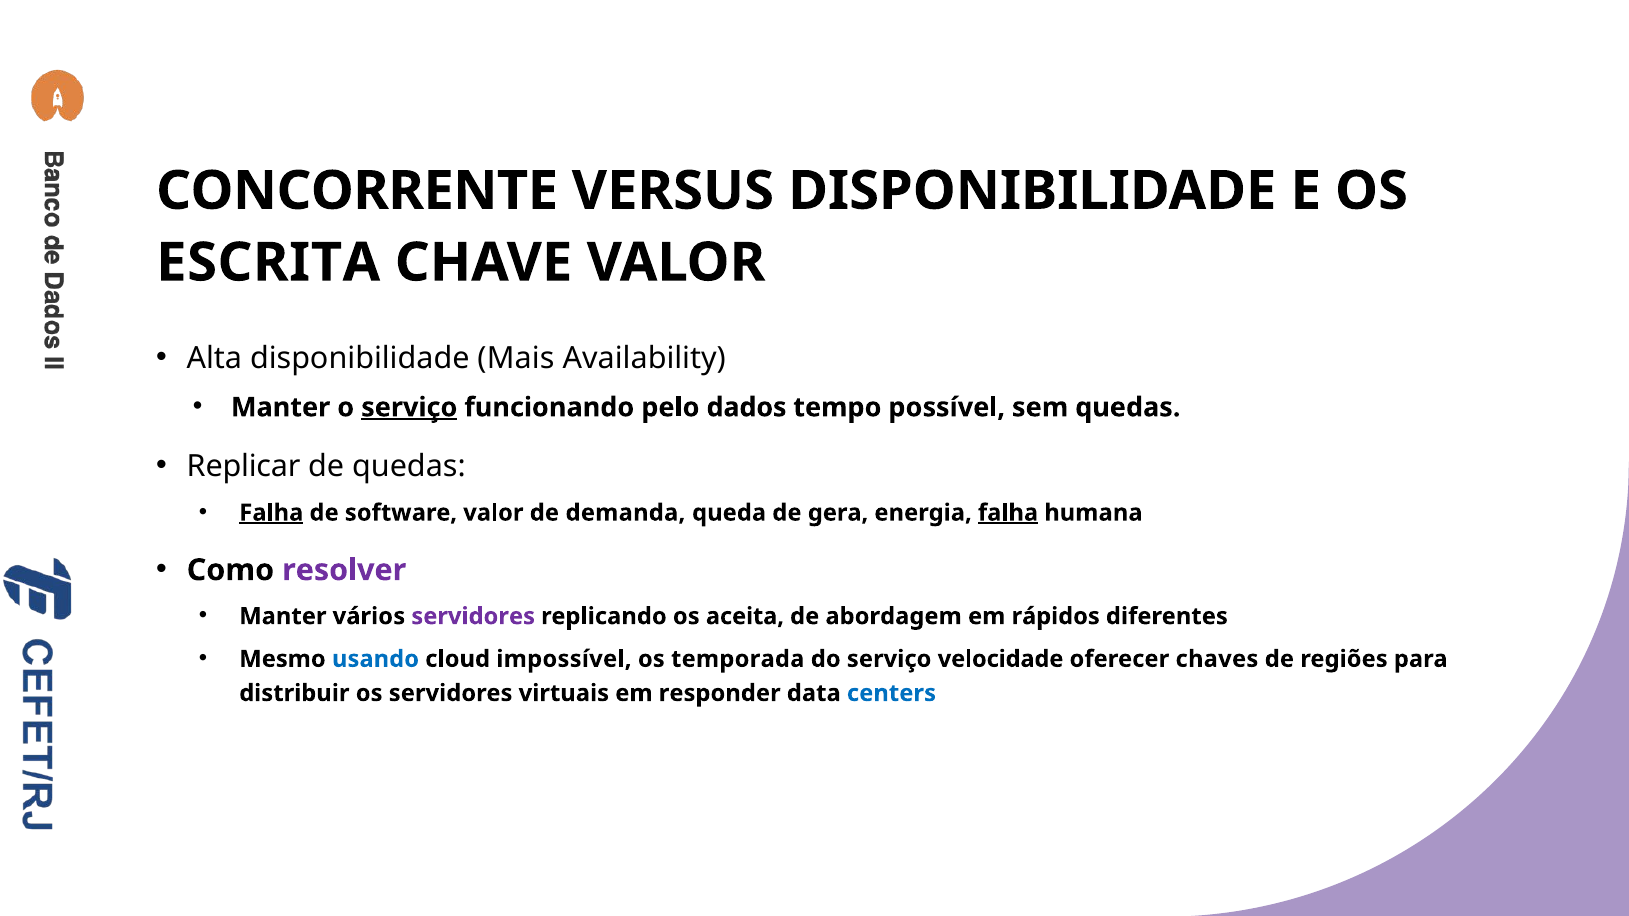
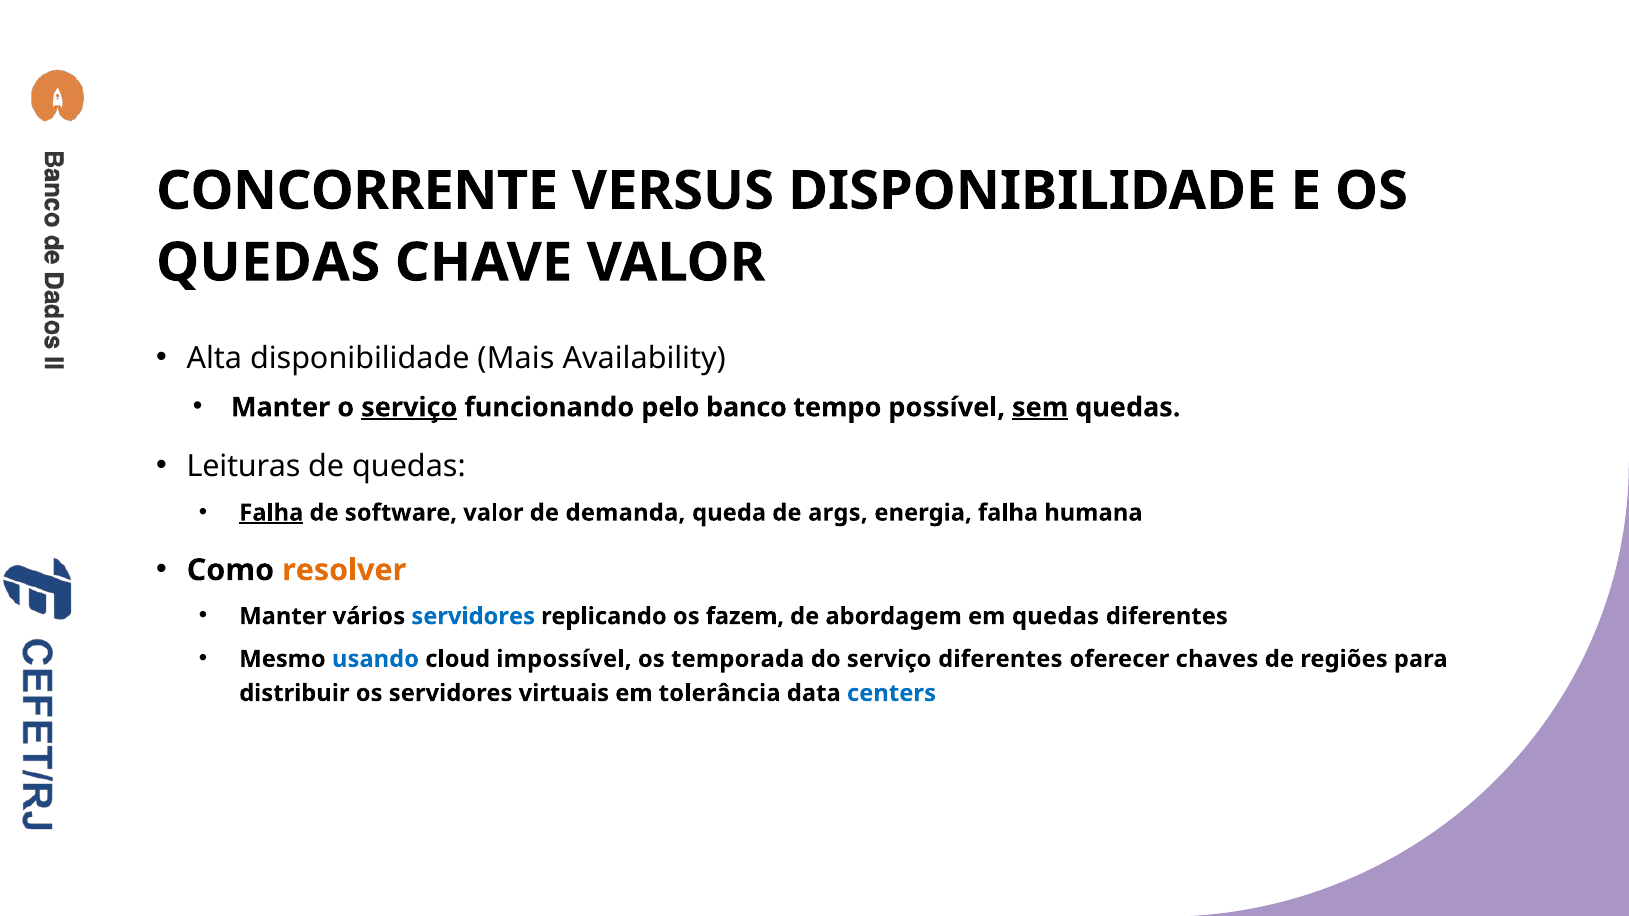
ESCRITA: ESCRITA -> QUEDAS (268, 263)
dados: dados -> banco (747, 408)
sem underline: none -> present (1040, 408)
Replicar: Replicar -> Leituras (244, 467)
gera: gera -> args (838, 513)
falha underline: present -> none (1008, 513)
resolver colour: purple -> orange (344, 570)
servidores colour: purple -> blue (473, 617)
aceita: aceita -> fazem (745, 617)
em rápidos: rápidos -> quedas (1056, 617)
serviço velocidade: velocidade -> diferentes (1000, 659)
responder: responder -> tolerância (720, 693)
